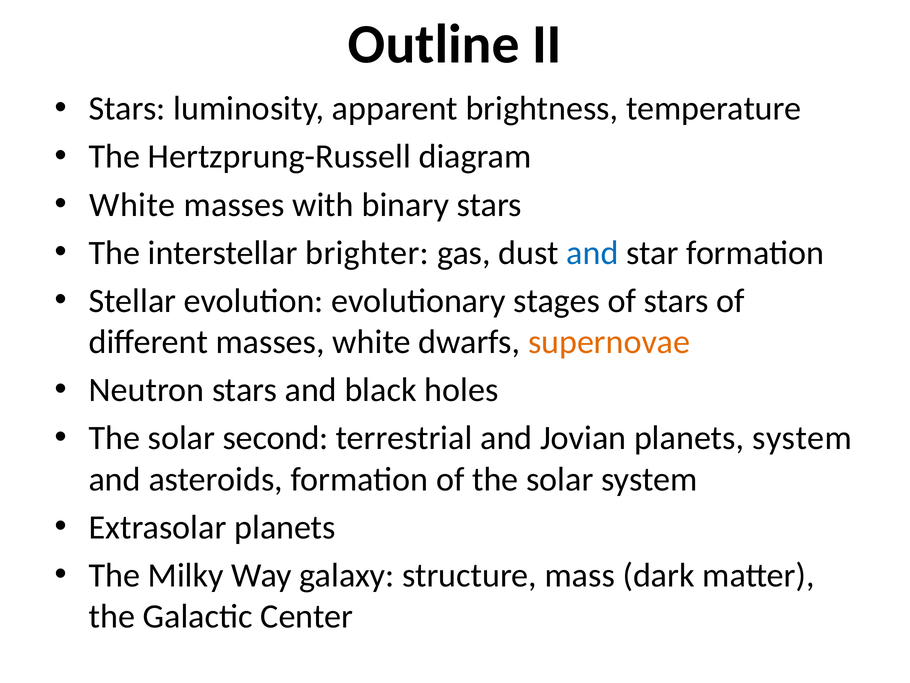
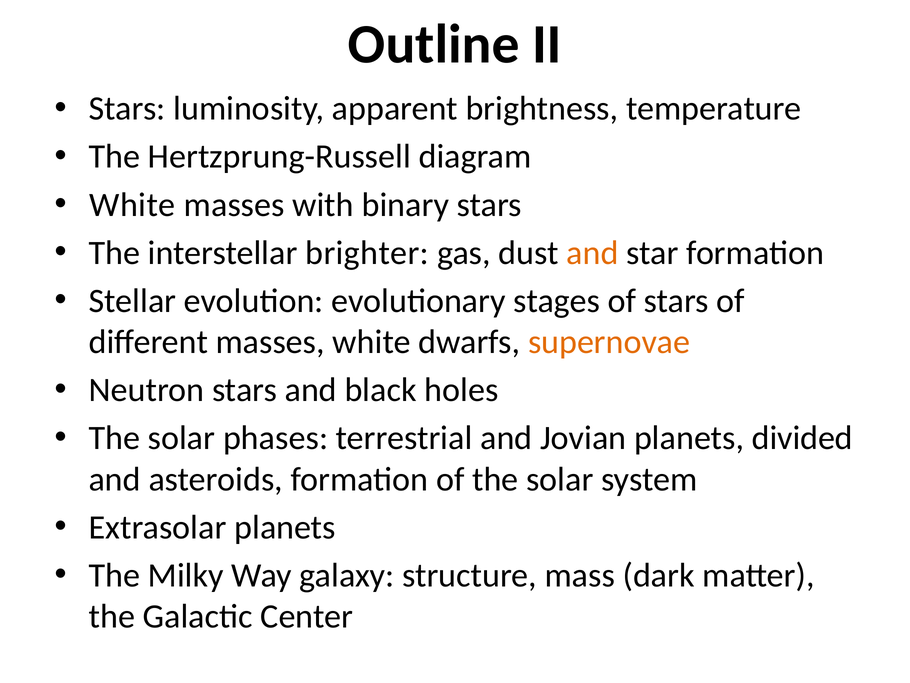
and colour: blue -> orange (593, 253)
second: second -> phases (276, 438)
planets system: system -> divided (802, 438)
